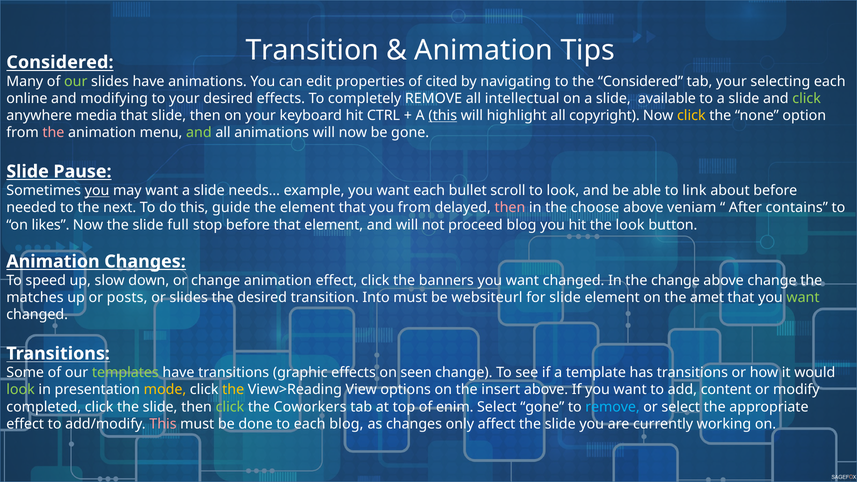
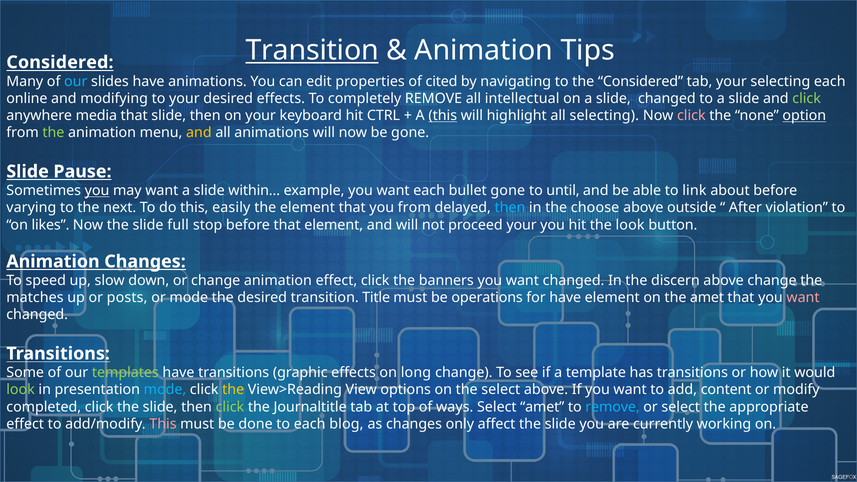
Transition underline: none -> present (312, 51)
our colour: light green -> light blue (76, 81)
slide available: available -> changed (667, 98)
all copyright: copyright -> selecting (604, 116)
click colour: yellow -> pink (691, 116)
option underline: none -> present (804, 116)
the colour: pink -> light green (53, 133)
and colour: light green -> yellow (199, 133)
needs…: needs… -> within… (254, 191)
bullet scroll: scroll -> gone (508, 191)
to look: look -> until (563, 191)
needed: needed -> varying (31, 208)
guide: guide -> easily (231, 208)
then colour: pink -> light blue (510, 208)
veniam: veniam -> outside (692, 208)
contains: contains -> violation (797, 208)
proceed blog: blog -> your (522, 225)
the change: change -> discern (675, 281)
or slides: slides -> mode (189, 298)
Into: Into -> Title (376, 298)
websiteurl: websiteurl -> operations (487, 298)
for slide: slide -> have (565, 298)
want colour: light green -> pink (803, 298)
seen: seen -> long (416, 373)
mode colour: yellow -> light blue (165, 390)
the insert: insert -> select (501, 390)
Coworkers: Coworkers -> Journaltitle (310, 407)
enim: enim -> ways (455, 407)
Select gone: gone -> amet (542, 407)
